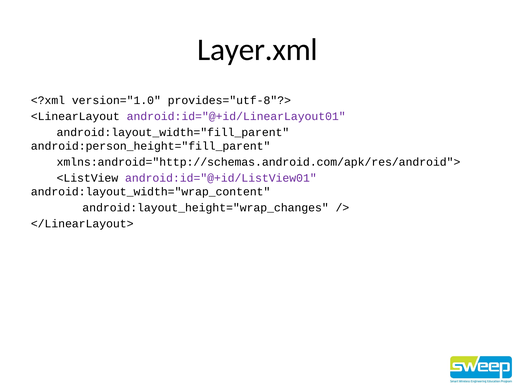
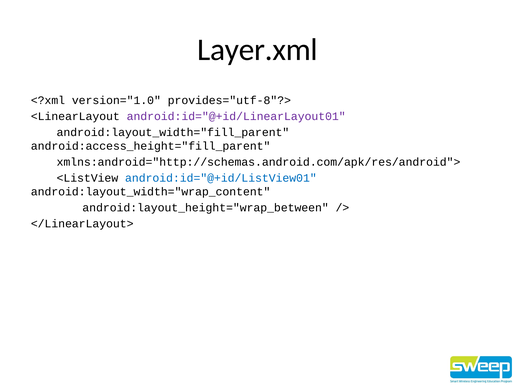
android:person_height="fill_parent: android:person_height="fill_parent -> android:access_height="fill_parent (151, 146)
android:id="@+id/ListView01 colour: purple -> blue (221, 178)
android:layout_height="wrap_changes: android:layout_height="wrap_changes -> android:layout_height="wrap_between (206, 208)
